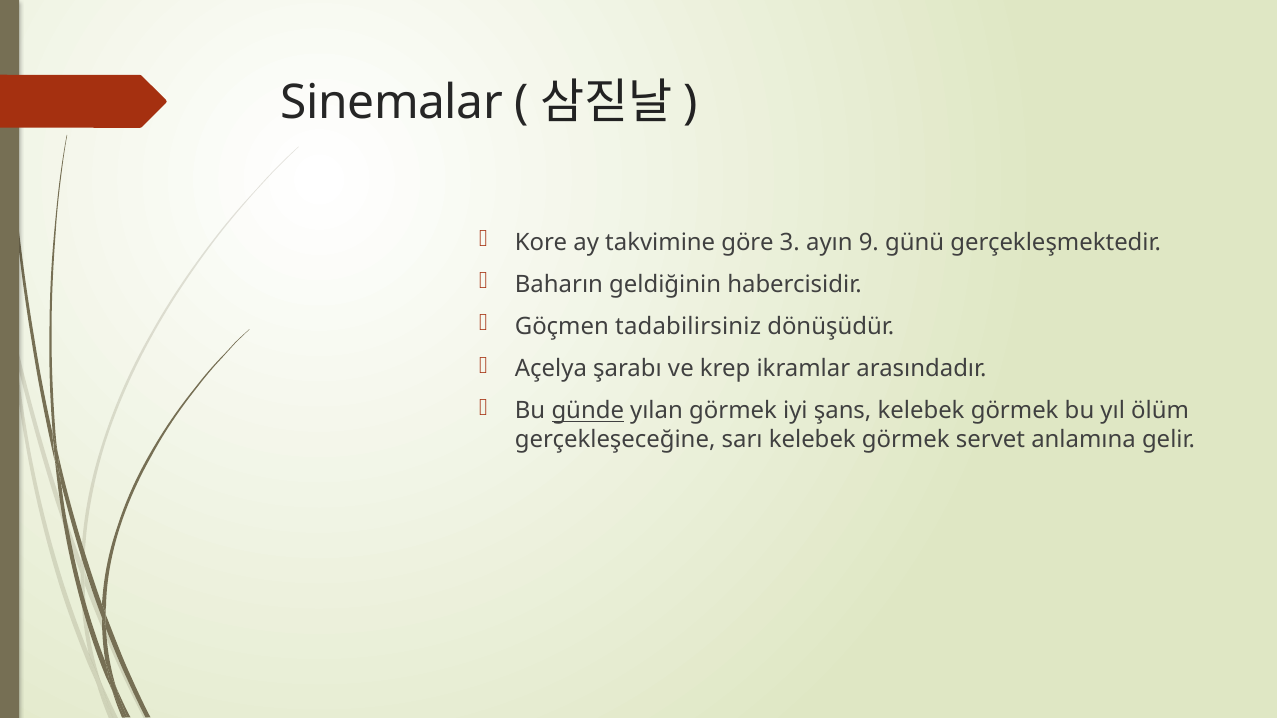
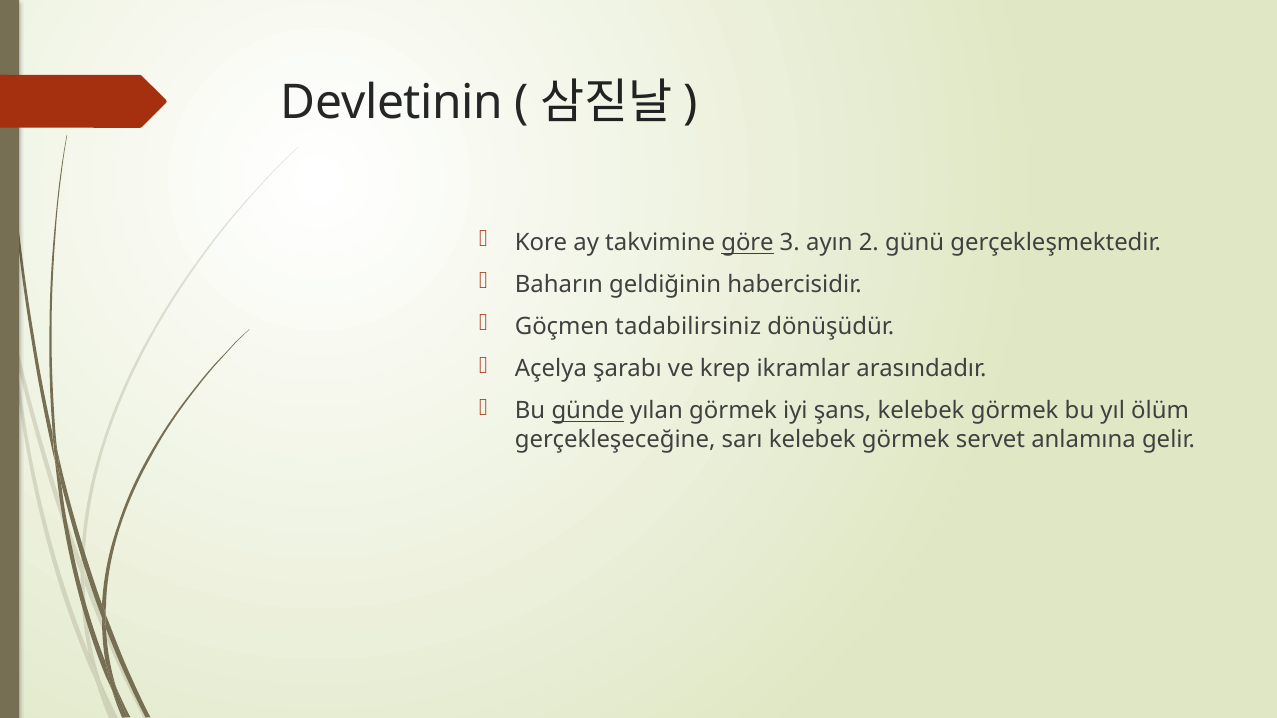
Sinemalar: Sinemalar -> Devletinin (392, 102)
göre underline: none -> present (748, 243)
9: 9 -> 2 (869, 243)
